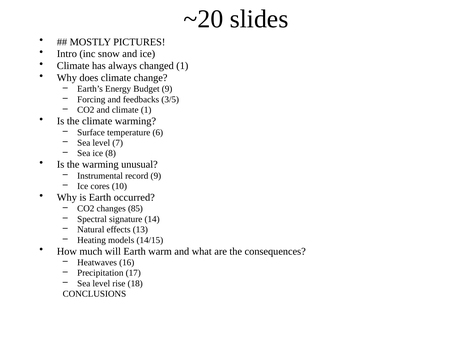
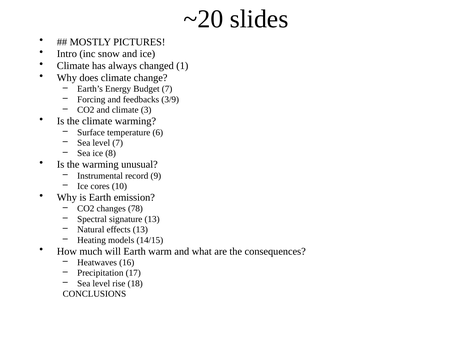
Budget 9: 9 -> 7 (167, 89)
3/5: 3/5 -> 3/9 (170, 100)
climate 1: 1 -> 3 (146, 110)
occurred: occurred -> emission (134, 198)
85: 85 -> 78 (135, 209)
signature 14: 14 -> 13 (152, 220)
